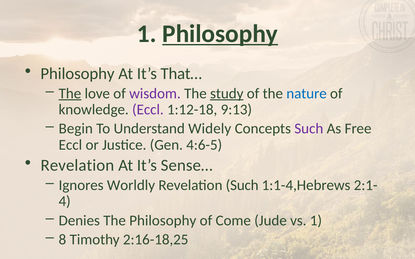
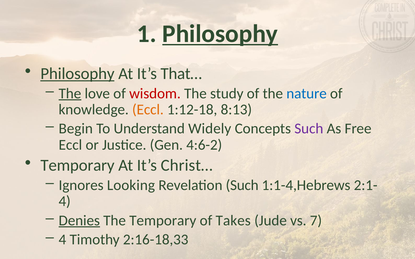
Philosophy underline: none -> present (77, 74)
wisdom colour: purple -> red (155, 94)
study underline: present -> none (227, 94)
Eccl colour: purple -> orange (148, 110)
9:13: 9:13 -> 8:13 (236, 110)
4:6-5: 4:6-5 -> 4:6-2 (204, 145)
Revelation: Revelation -> Temporary (77, 166)
Sense…: Sense… -> Christ… (187, 166)
Worldly: Worldly -> Looking (131, 185)
Denies underline: none -> present (79, 221)
The Philosophy: Philosophy -> Temporary (163, 221)
Come: Come -> Takes (233, 221)
vs 1: 1 -> 7 (316, 221)
8: 8 -> 4 (62, 240)
2:16-18,25: 2:16-18,25 -> 2:16-18,33 (156, 240)
